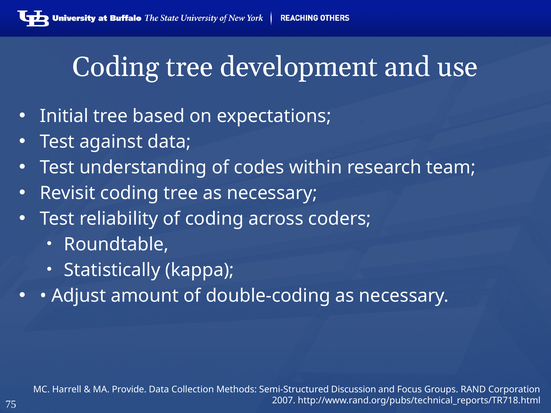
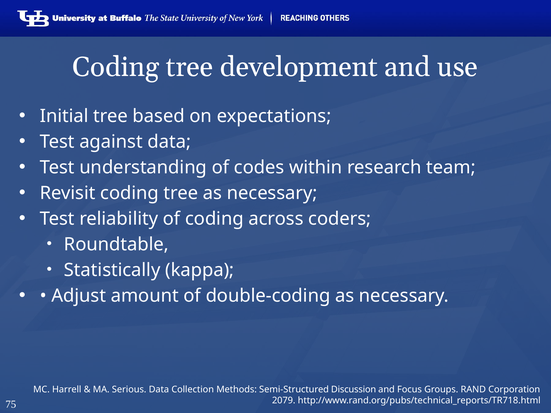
Provide: Provide -> Serious (129, 390)
2007: 2007 -> 2079 (284, 401)
